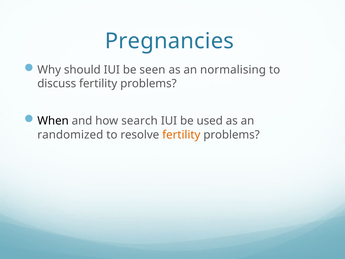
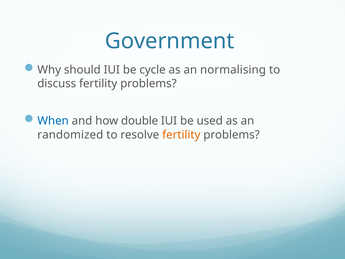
Pregnancies: Pregnancies -> Government (170, 41)
seen: seen -> cycle (153, 70)
When colour: black -> blue (53, 121)
search: search -> double (140, 121)
